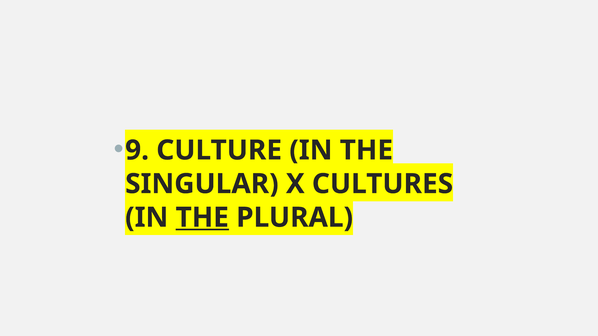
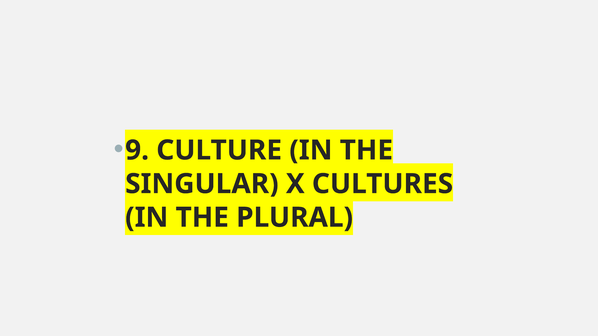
THE underline: present -> none (202, 218)
